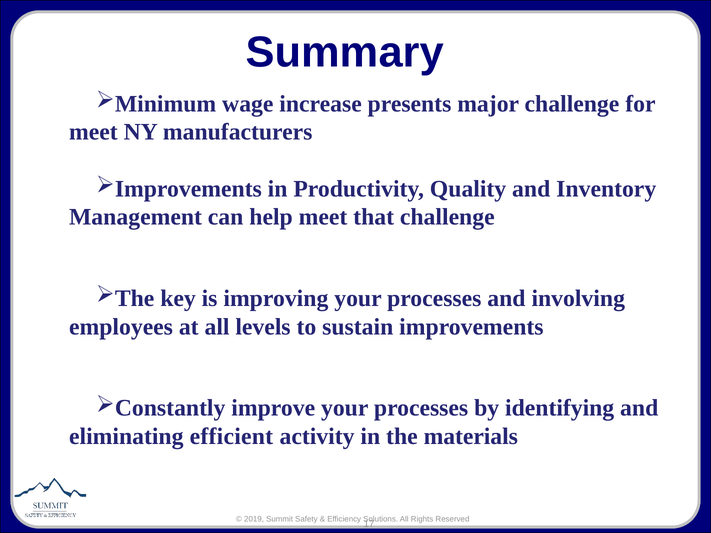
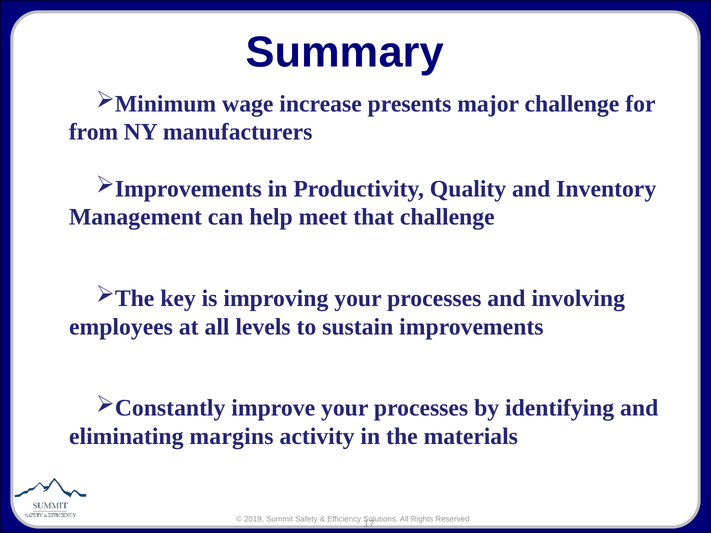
meet: meet -> from (94, 132)
efficient: efficient -> margins (231, 437)
